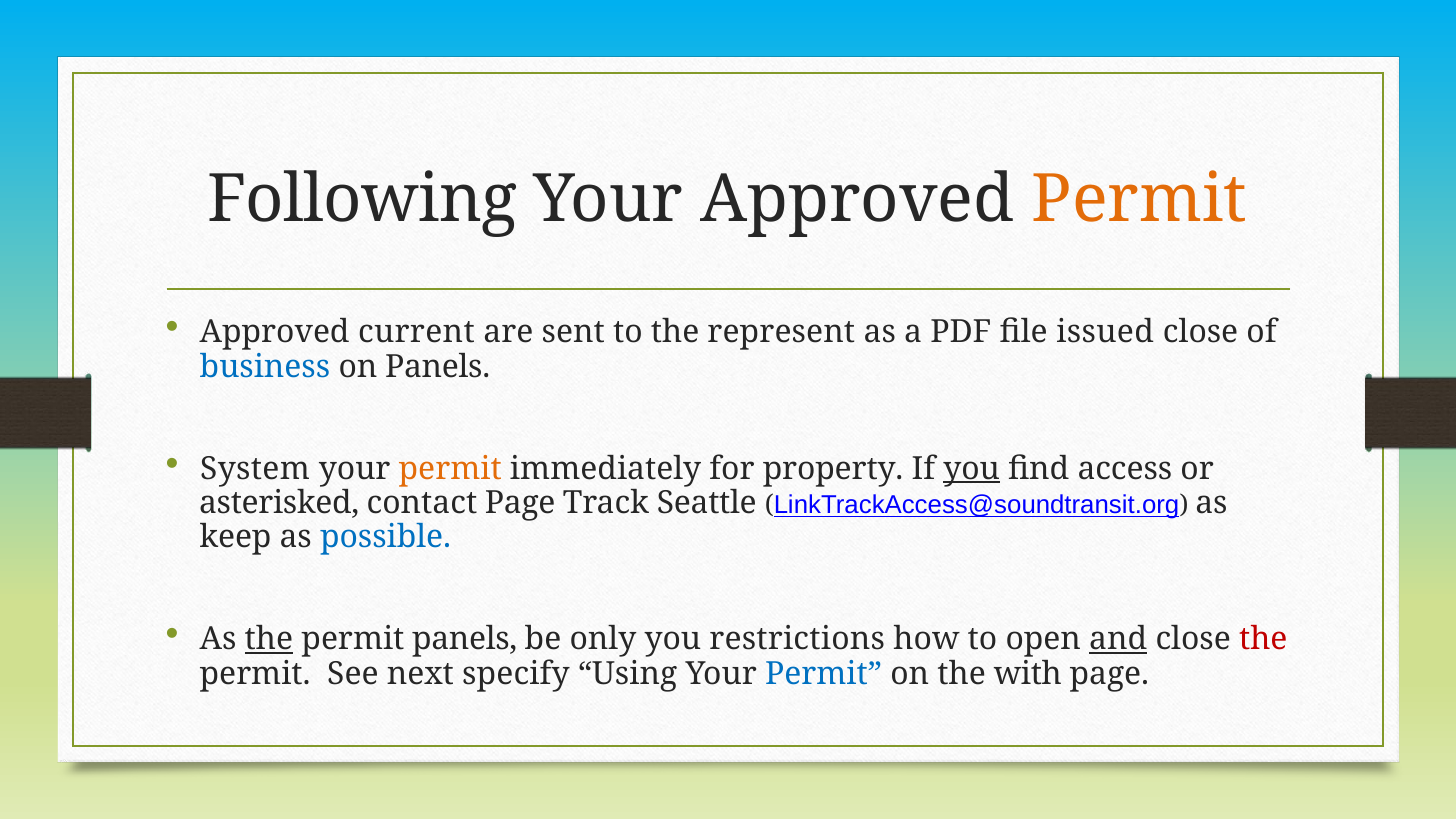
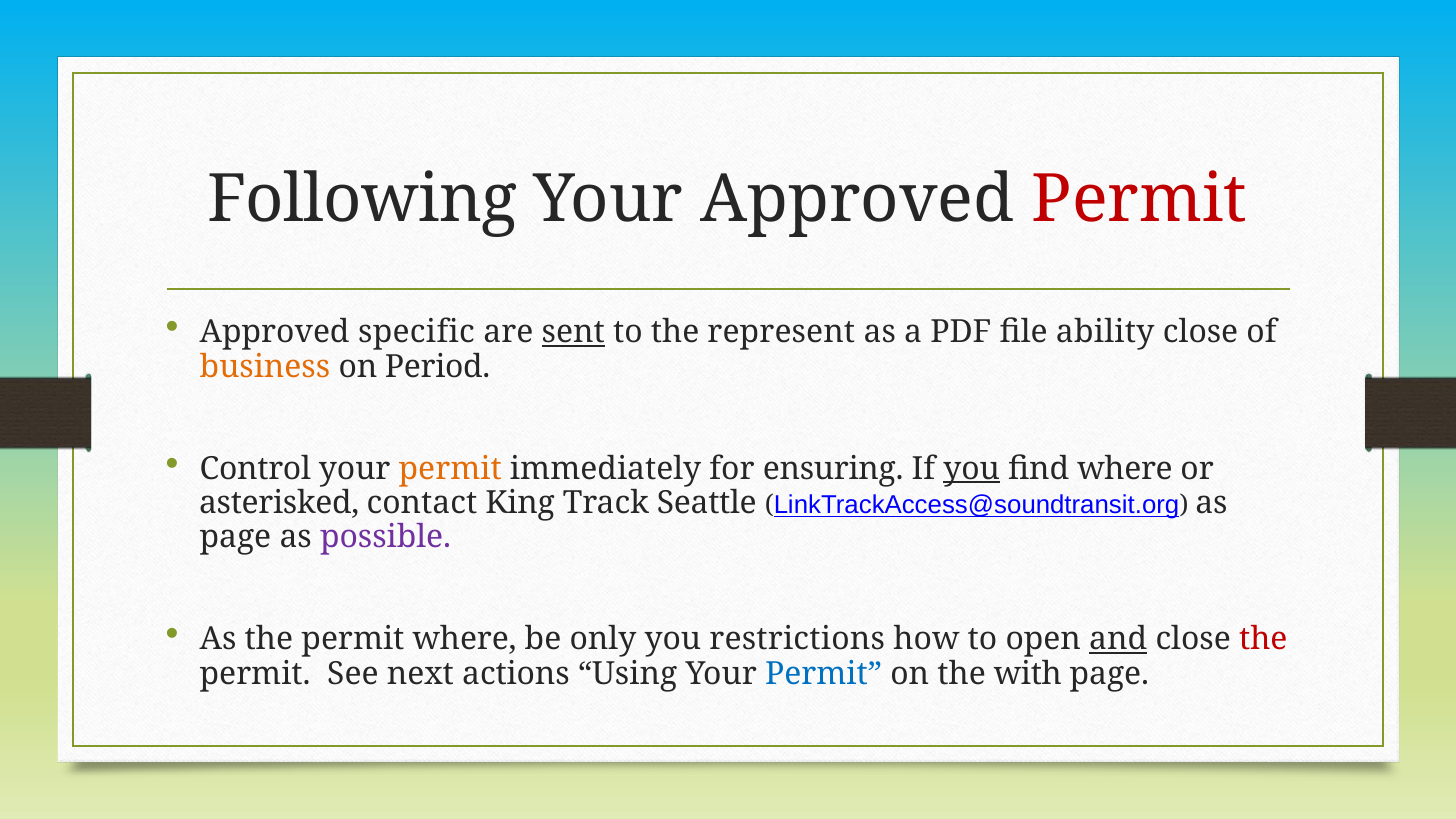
Permit colour: orange -> red (1139, 200)
current: current -> specific (416, 332)
sent underline: none -> present (573, 332)
issued: issued -> ability (1105, 332)
business colour: blue -> orange (265, 367)
on Panels: Panels -> Period (438, 367)
System: System -> Control (255, 469)
property: property -> ensuring (833, 469)
find access: access -> where (1125, 469)
contact Page: Page -> King (520, 503)
keep: keep -> page (235, 537)
possible colour: blue -> purple (386, 537)
the underline: present -> none (269, 639)
permit panels: panels -> where (465, 639)
specify: specify -> actions (516, 674)
